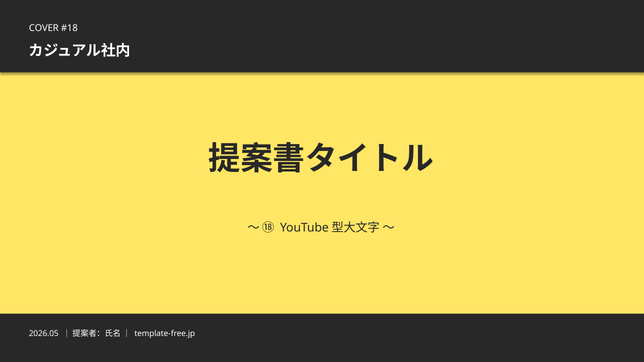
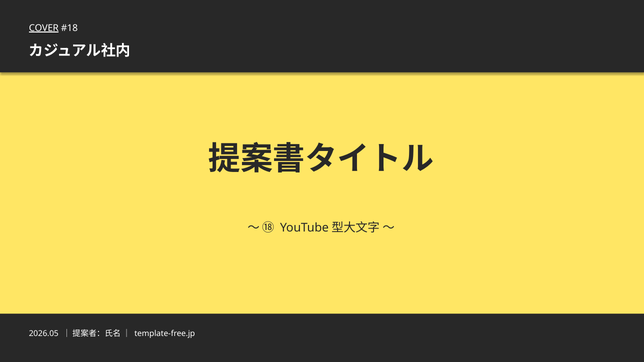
COVER underline: none -> present (44, 28)
